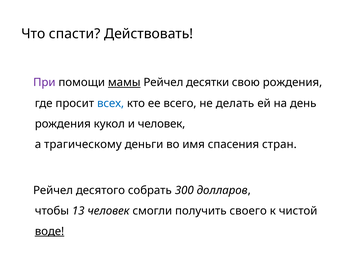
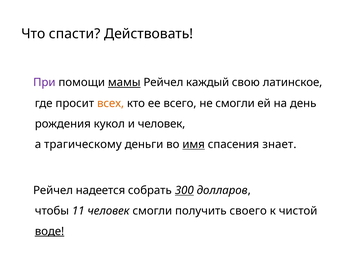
десятки: десятки -> каждый (208, 83)
свою рождения: рождения -> латинское (293, 83)
всех colour: blue -> orange (111, 104)
не делать: делать -> смогли (235, 104)
имя underline: none -> present (194, 145)
стран: стран -> знает (279, 145)
десятого: десятого -> надеется (100, 191)
300 underline: none -> present (184, 191)
13: 13 -> 11 (78, 211)
